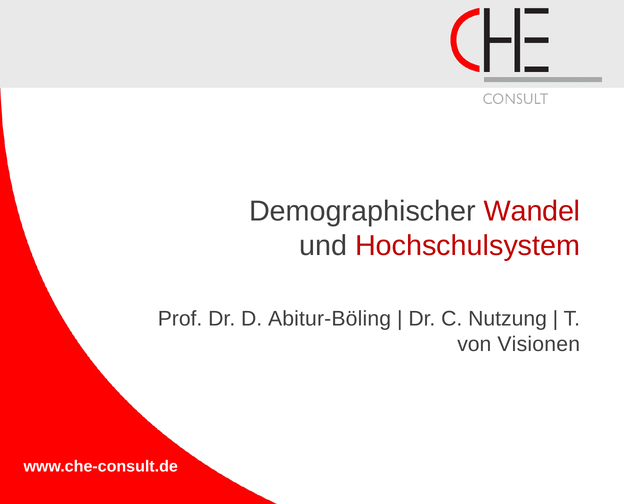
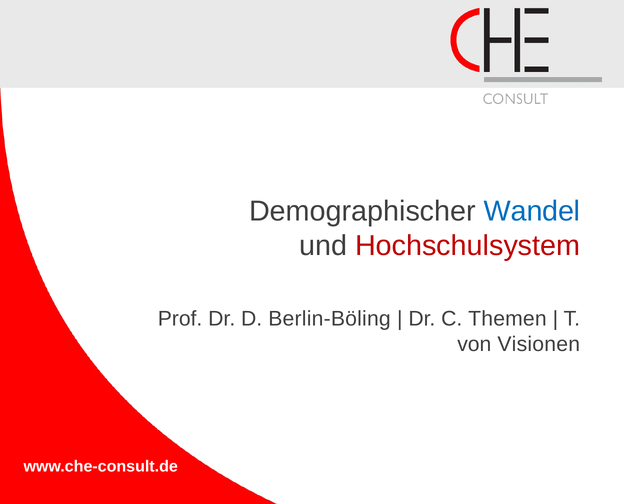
Wandel colour: red -> blue (532, 211)
Abitur-Böling: Abitur-Böling -> Berlin-Böling (330, 319)
Nutzung: Nutzung -> Themen (507, 319)
